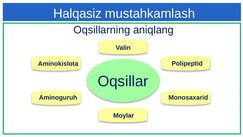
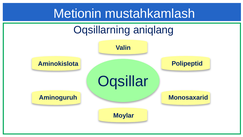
Halqasiz: Halqasiz -> Metionin (78, 14)
